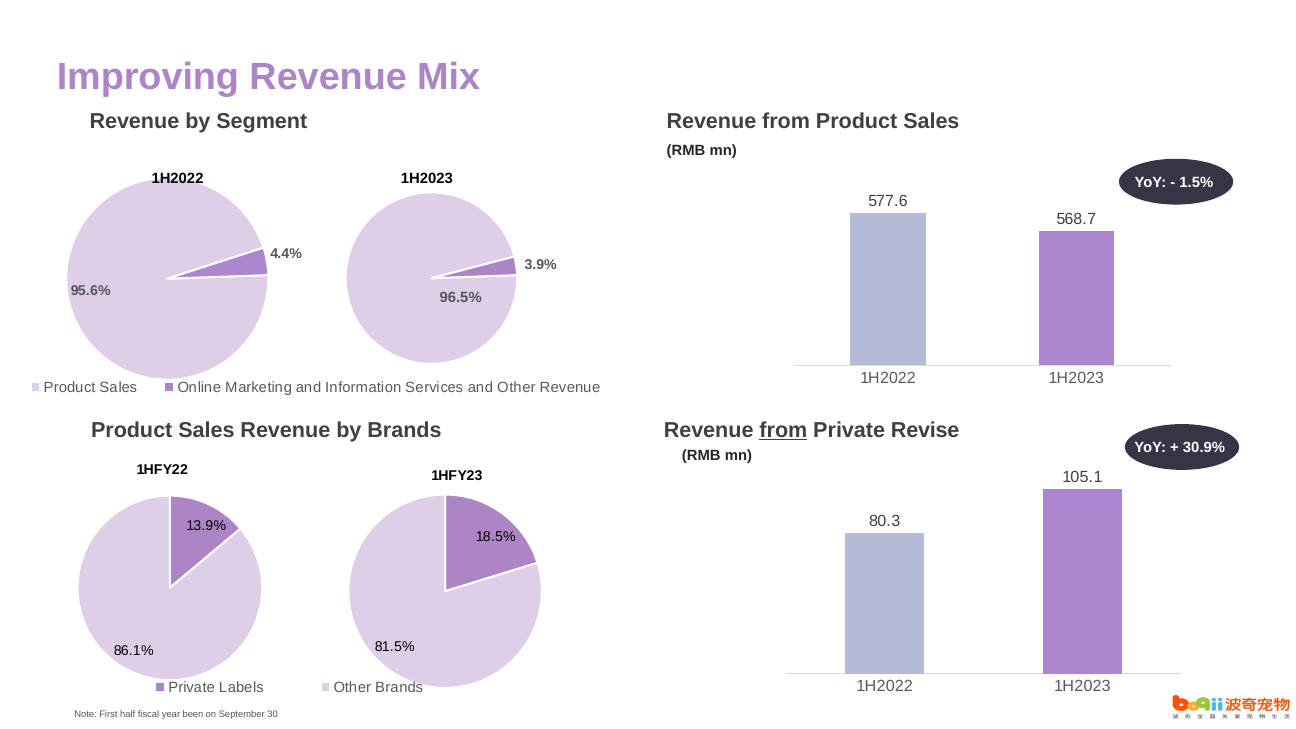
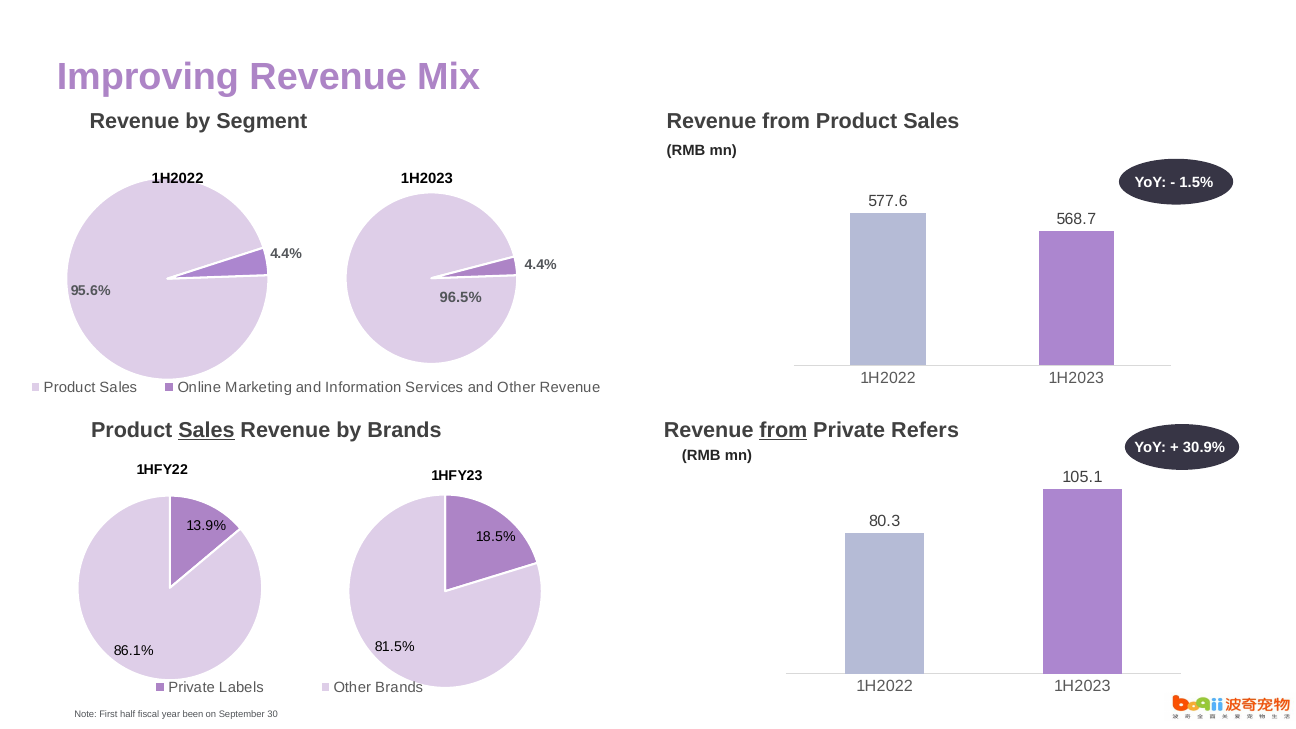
3.9%: 3.9% -> 4.4% (541, 265)
Sales underline: none -> present (207, 430)
Revise: Revise -> Refers (925, 430)
